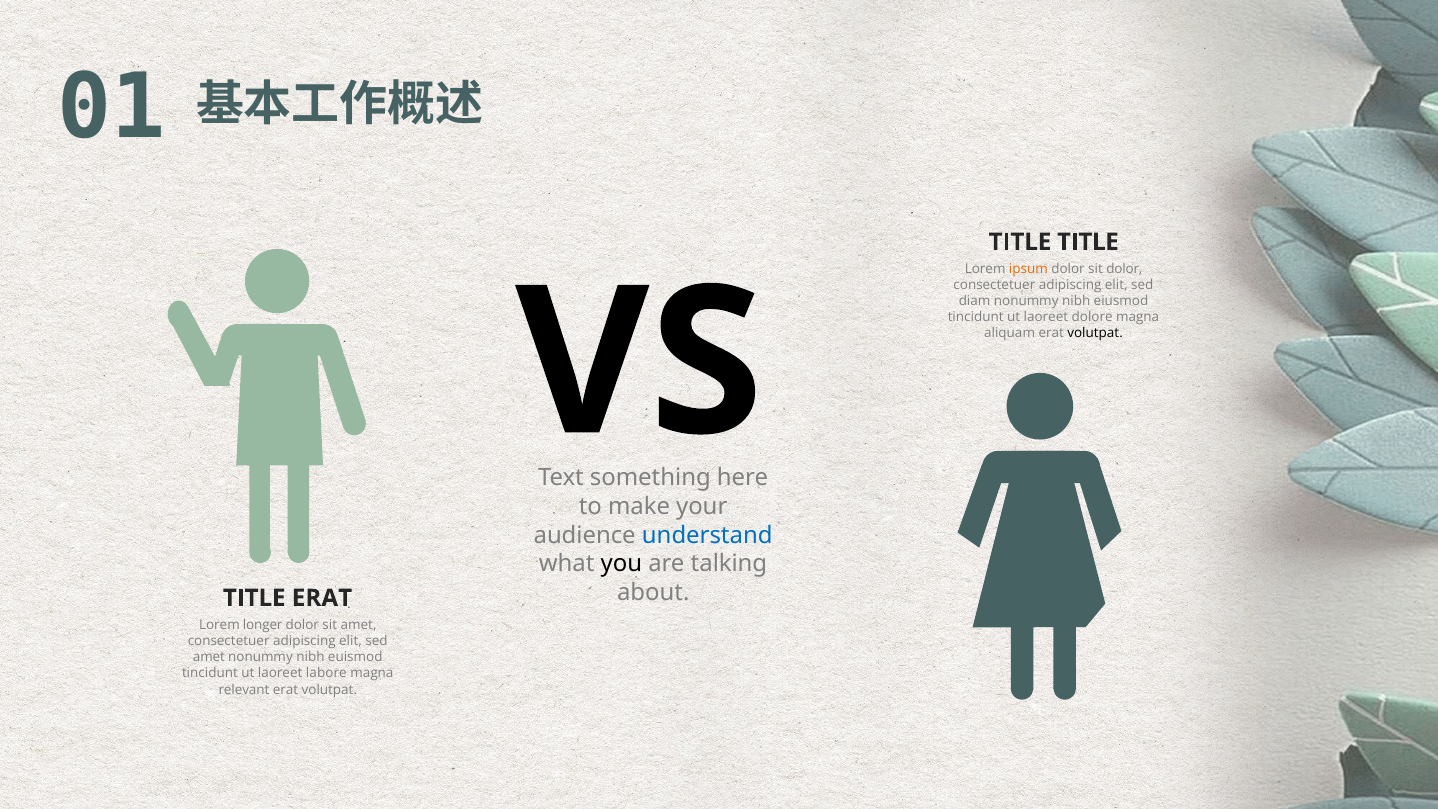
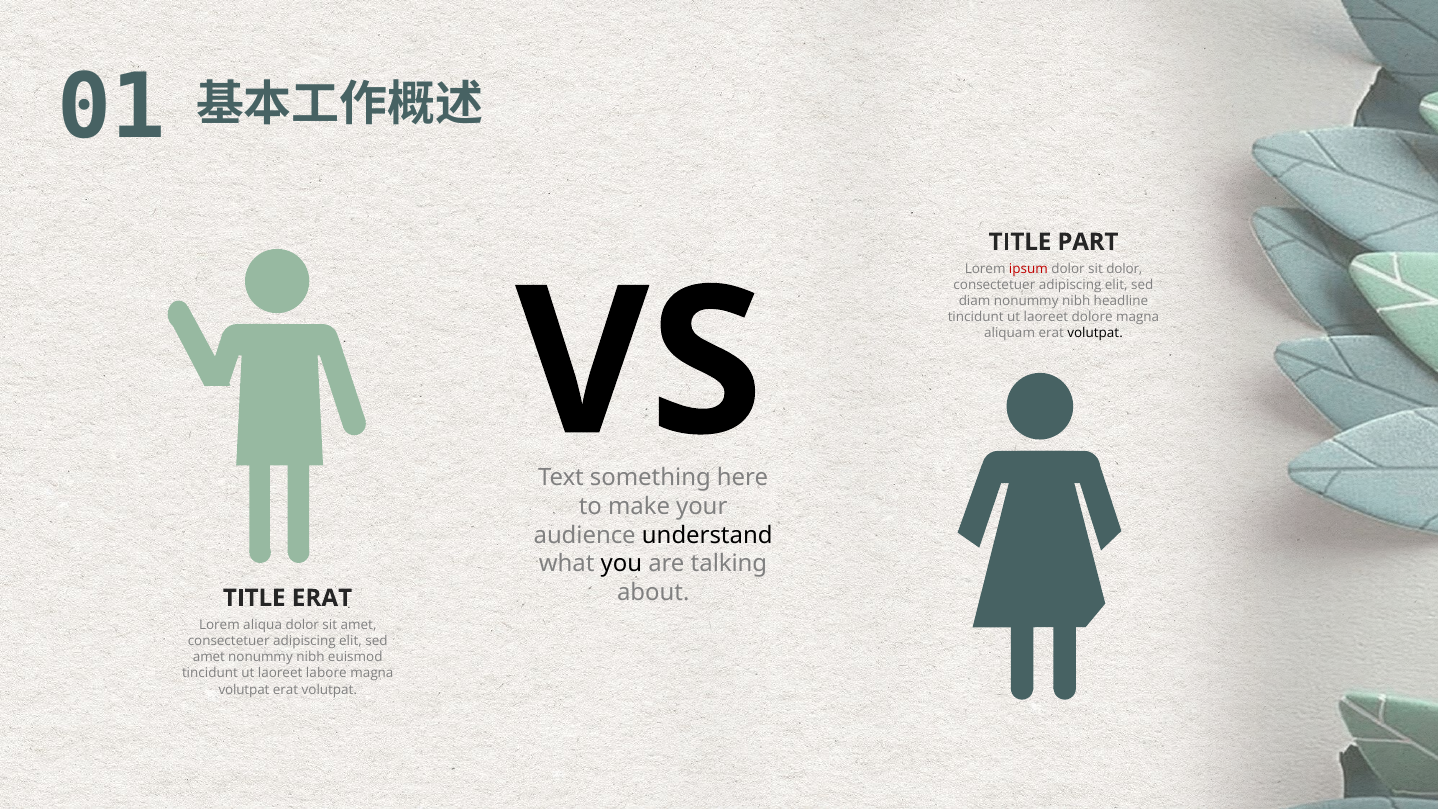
TITLE TITLE: TITLE -> PART (1088, 242)
ipsum colour: orange -> red (1028, 269)
eiusmod: eiusmod -> headline (1121, 301)
understand colour: blue -> black (707, 535)
longer: longer -> aliqua (263, 625)
relevant: relevant -> volutpat (244, 689)
